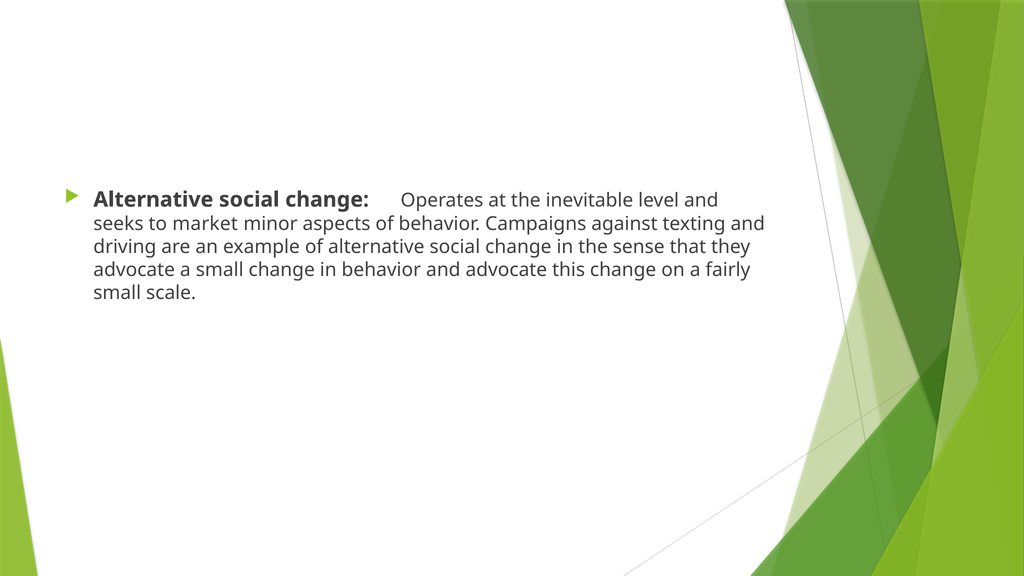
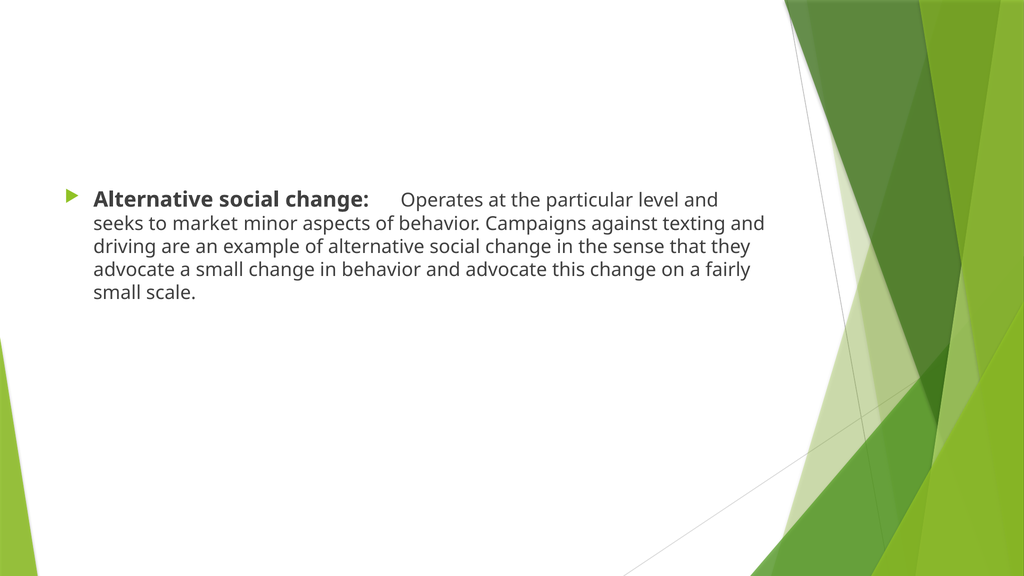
inevitable: inevitable -> particular (589, 200)
